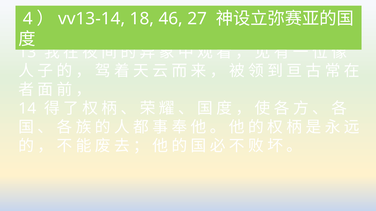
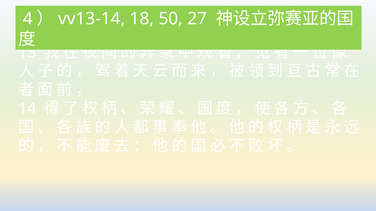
46: 46 -> 50 (171, 19)
